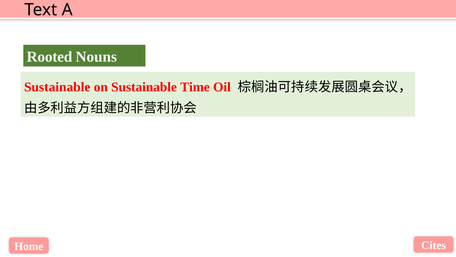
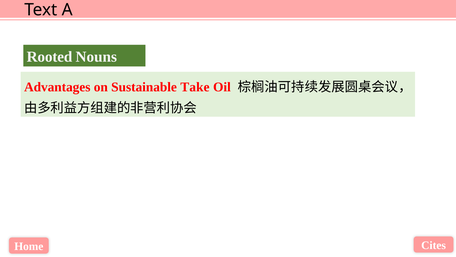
Sustainable: Sustainable -> Advantages (57, 87)
Time: Time -> Take (195, 87)
